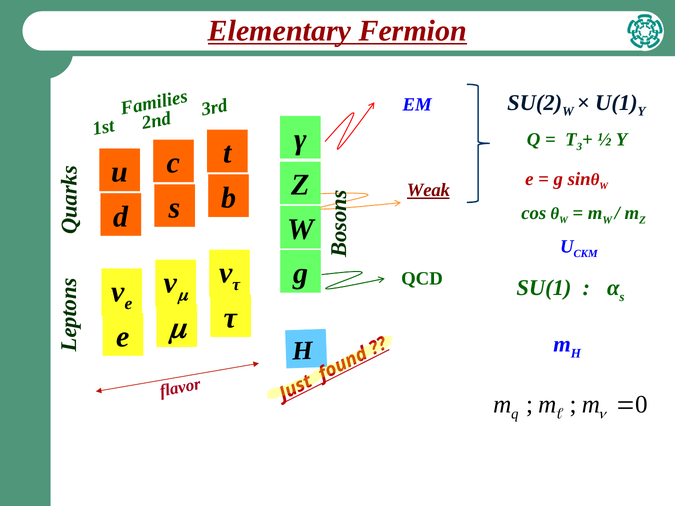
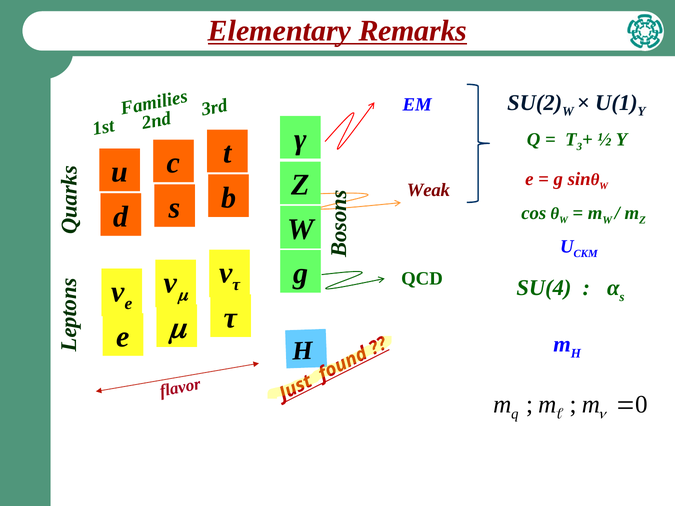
Fermion: Fermion -> Remarks (413, 31)
Weak underline: present -> none (428, 190)
SU(1: SU(1 -> SU(4 (544, 288)
